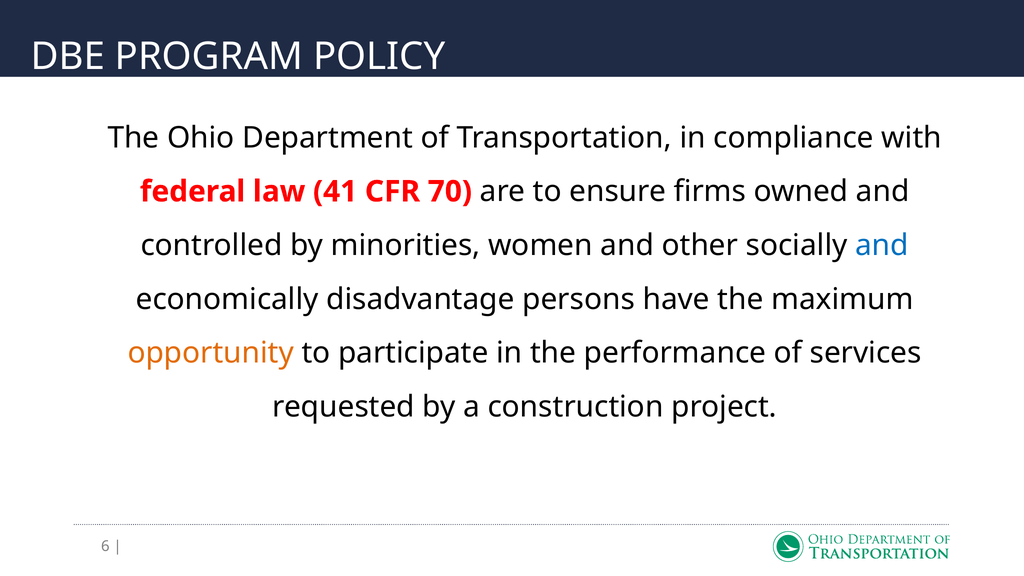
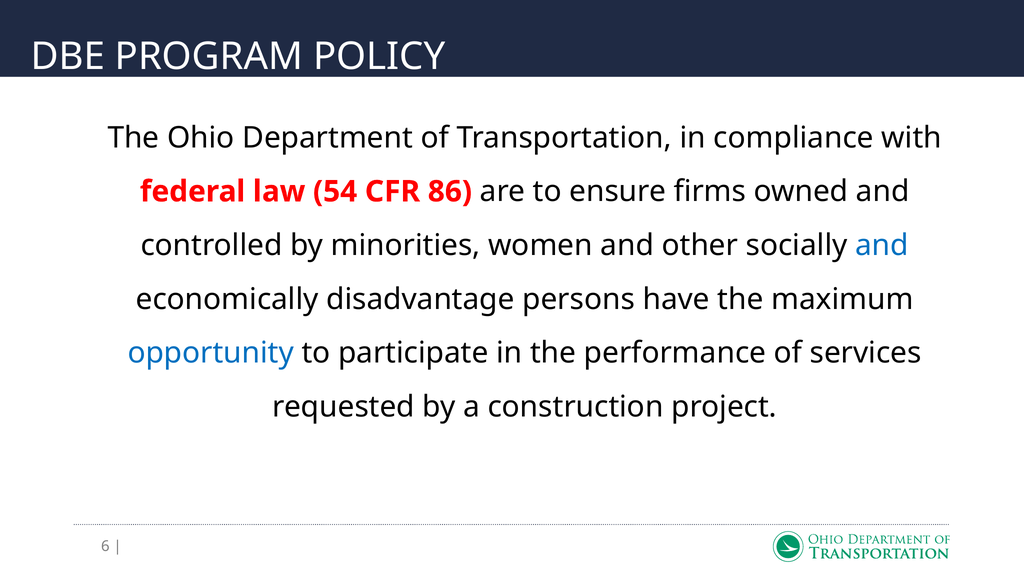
41: 41 -> 54 (335, 192)
70: 70 -> 86 (450, 192)
opportunity colour: orange -> blue (211, 353)
